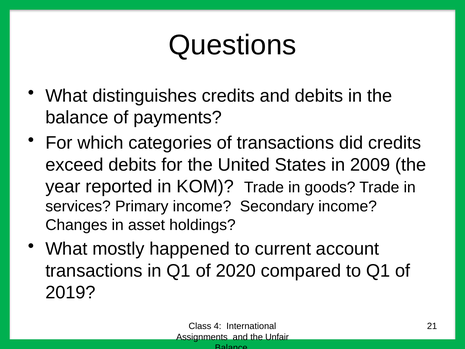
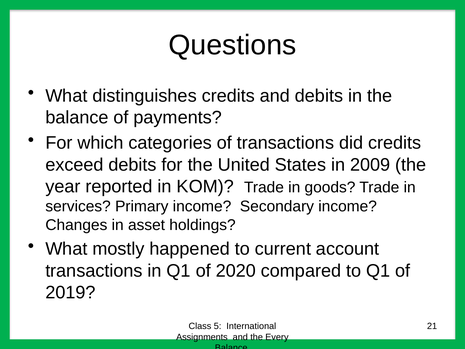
4: 4 -> 5 (218, 326)
Unfair: Unfair -> Every (277, 337)
